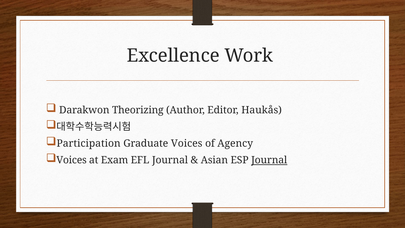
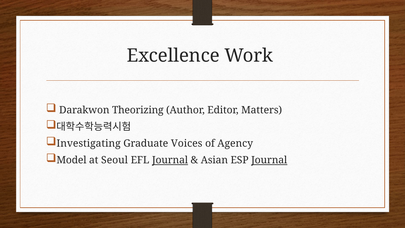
Haukås: Haukås -> Matters (262, 110)
Participation: Participation -> Investigating (89, 143)
Voices: Voices -> Model (72, 160)
Exam: Exam -> Seoul (115, 160)
Journal underline: none -> present (170, 160)
